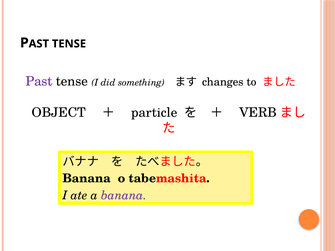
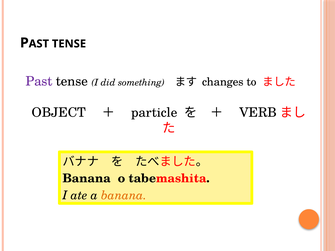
banana colour: purple -> orange (124, 196)
